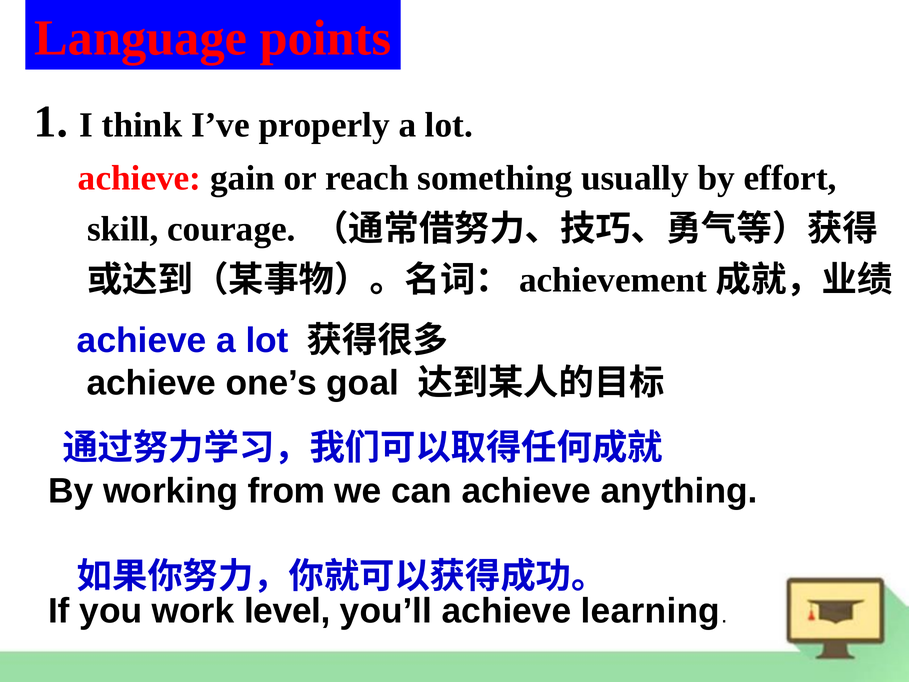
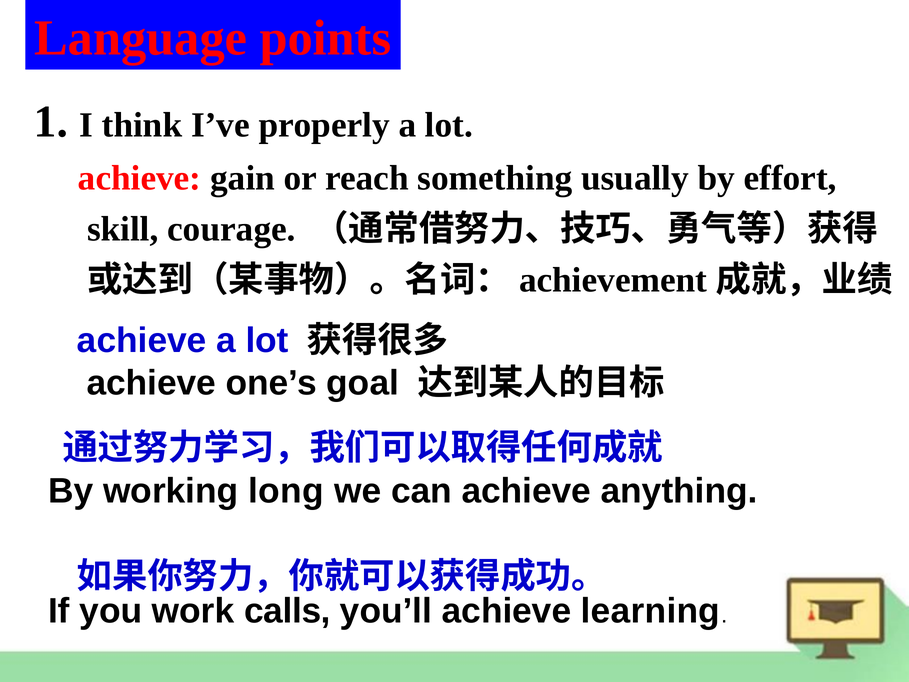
from: from -> long (286, 491)
level: level -> calls (287, 611)
